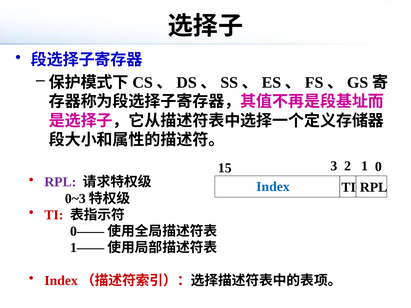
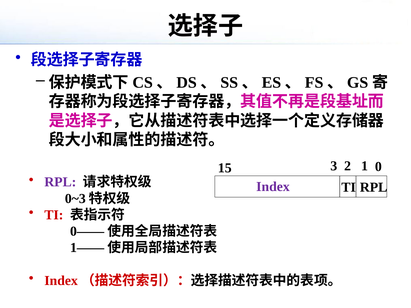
Index colour: blue -> purple (273, 187)
